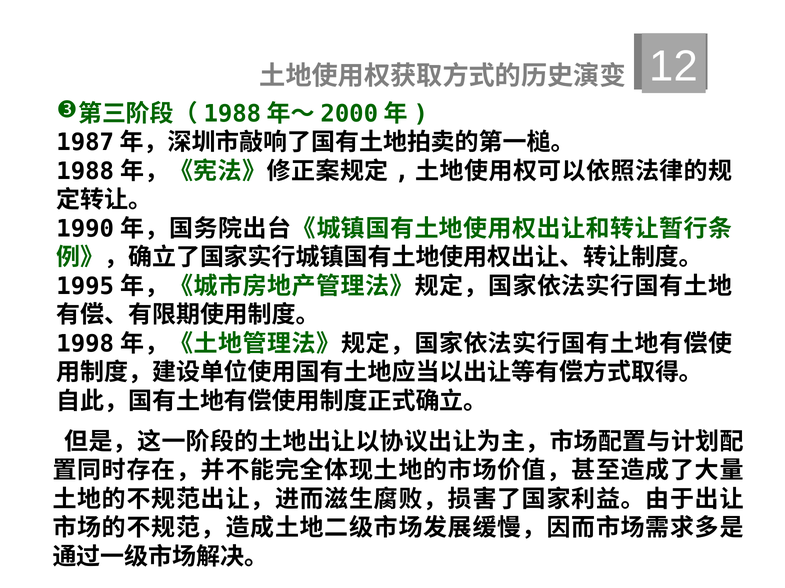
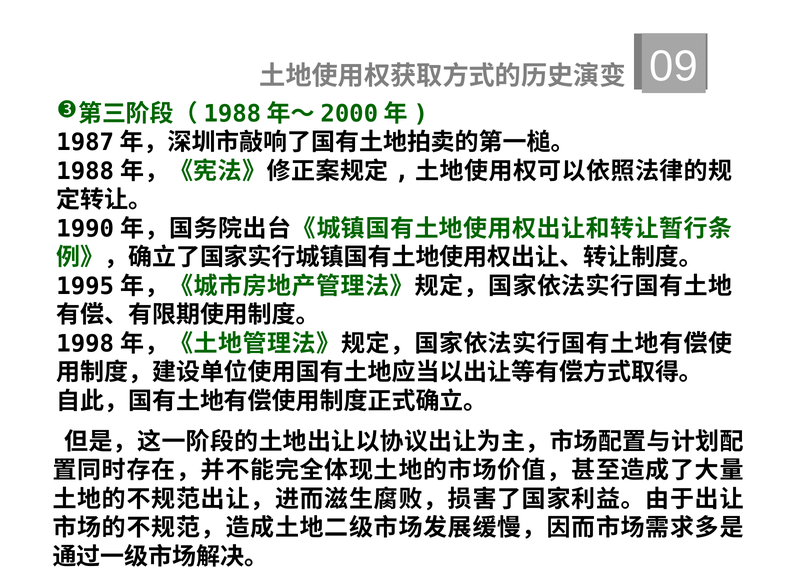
12: 12 -> 09 (674, 66)
